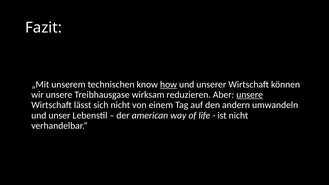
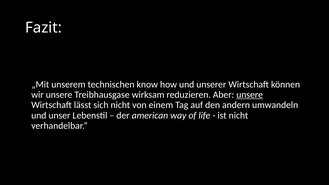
how underline: present -> none (169, 84)
